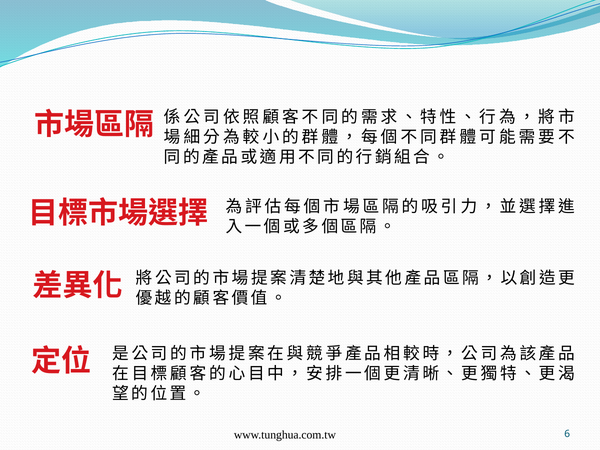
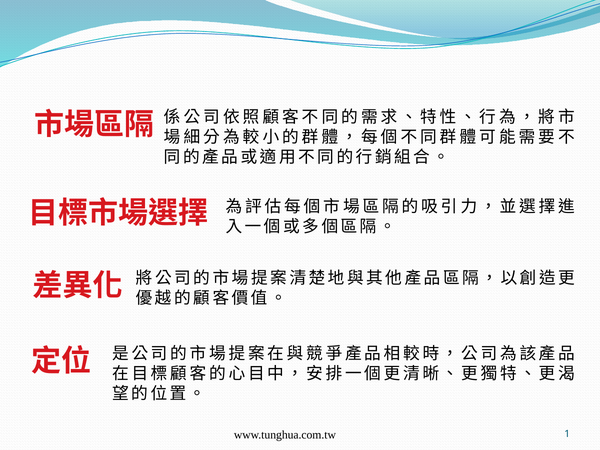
6: 6 -> 1 (567, 434)
